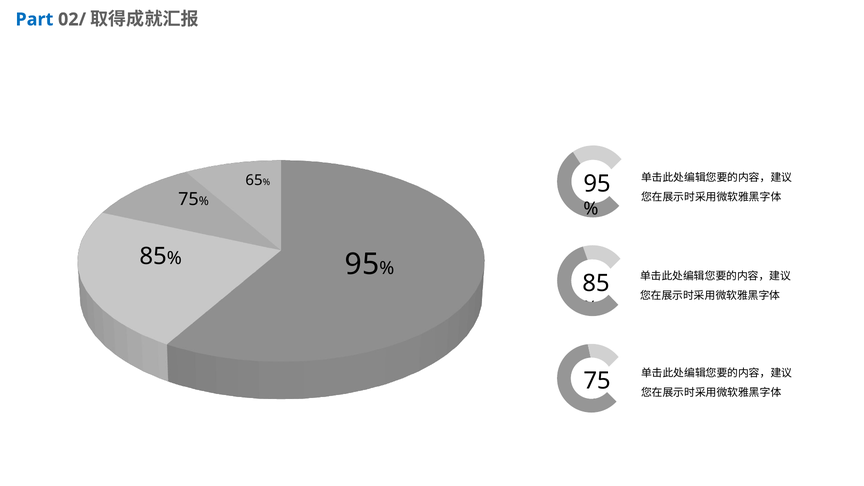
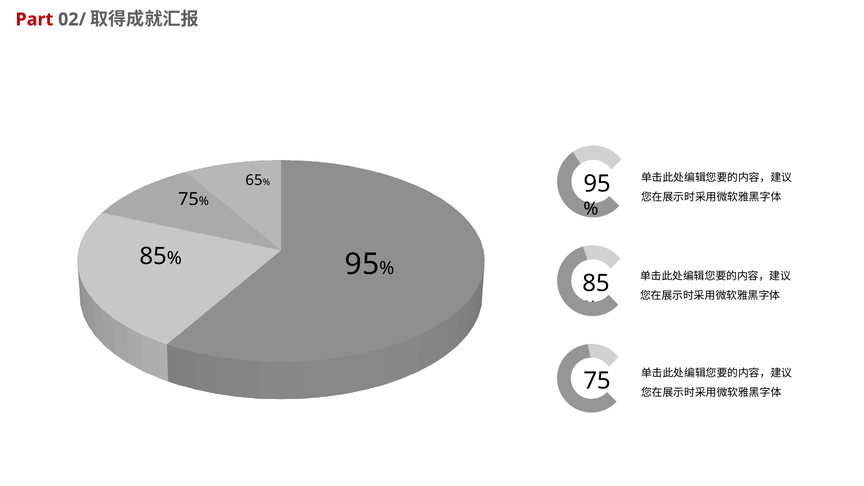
Part colour: blue -> red (34, 19)
